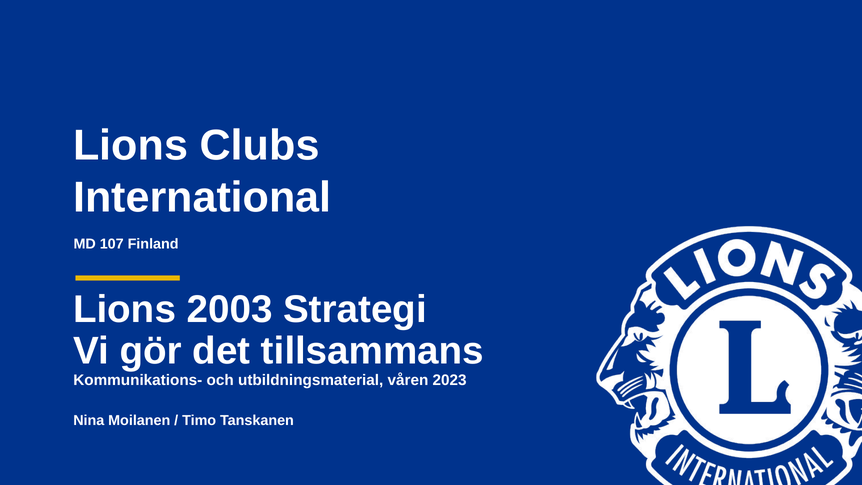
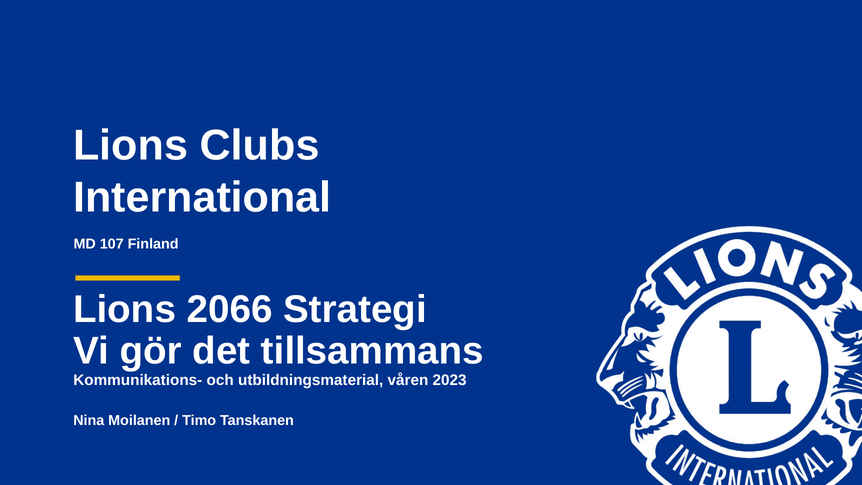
2003: 2003 -> 2066 (230, 309)
